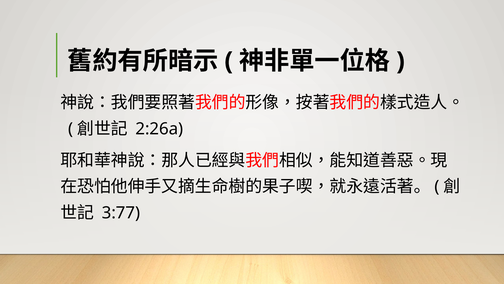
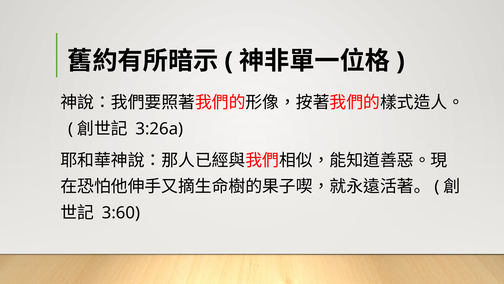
2:26a: 2:26a -> 3:26a (159, 129)
3:77: 3:77 -> 3:60 (121, 213)
